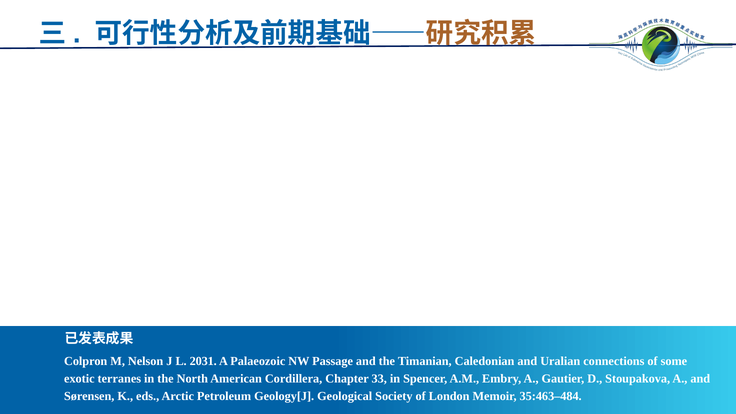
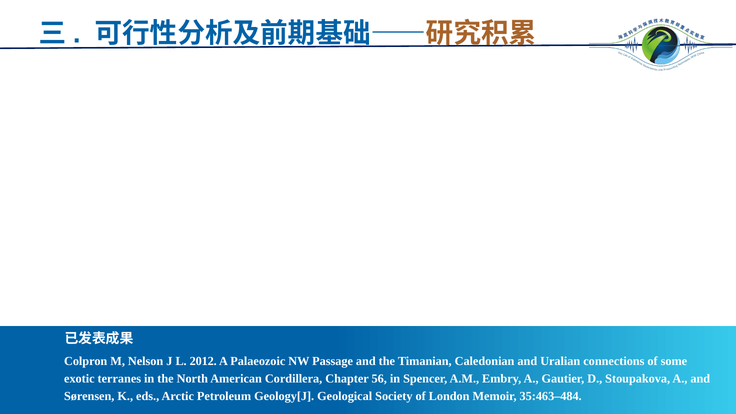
2031: 2031 -> 2012 (203, 361)
33: 33 -> 56 (379, 379)
